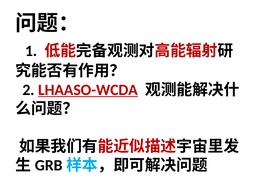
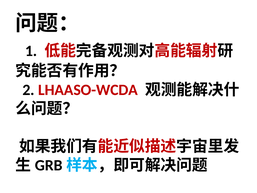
LHAASO-WCDA underline: present -> none (88, 90)
